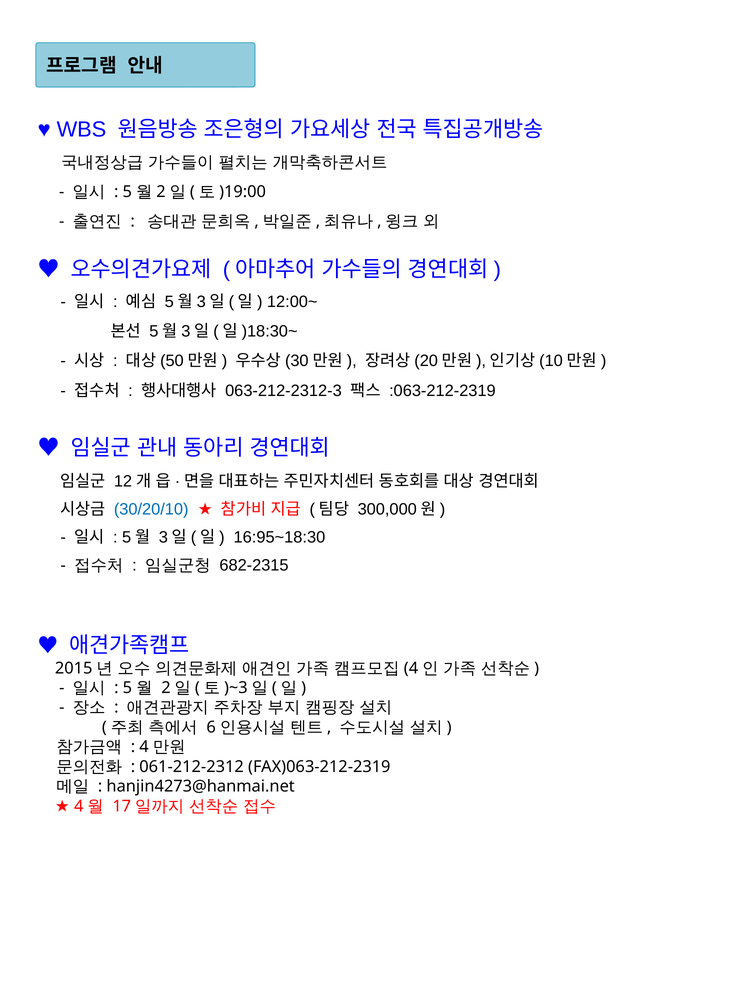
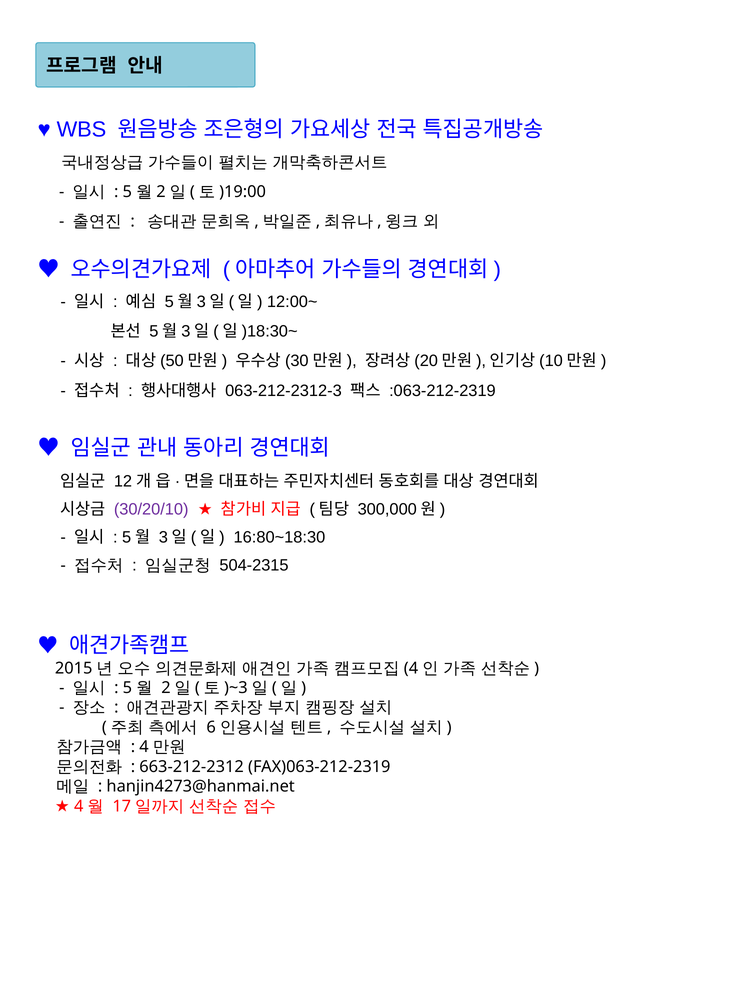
30/20/10 colour: blue -> purple (151, 509)
16:95~18:30: 16:95~18:30 -> 16:80~18:30 (279, 537)
682-2315: 682-2315 -> 504-2315 (254, 565)
061-212-2312: 061-212-2312 -> 663-212-2312 (192, 766)
